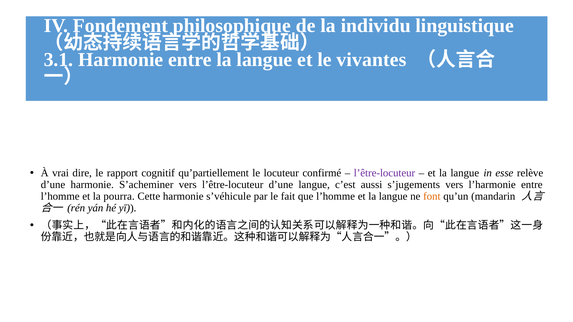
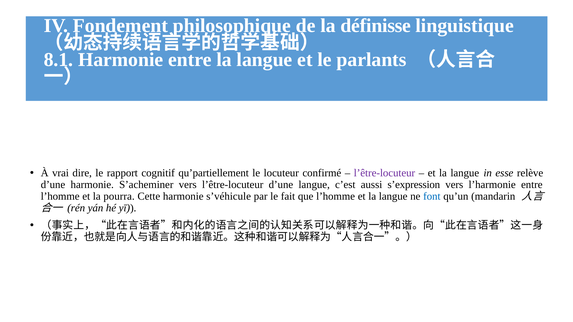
individu: individu -> définisse (376, 26)
3.1: 3.1 -> 8.1 (58, 60)
vivantes: vivantes -> parlants (372, 60)
s’jugements: s’jugements -> s’expression (414, 185)
font colour: orange -> blue (432, 196)
